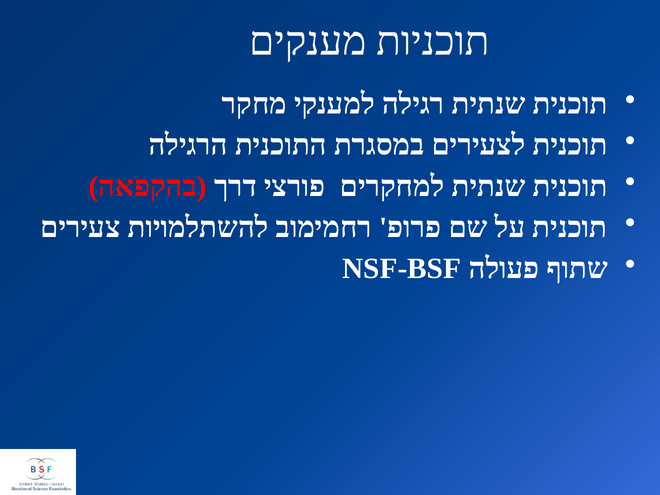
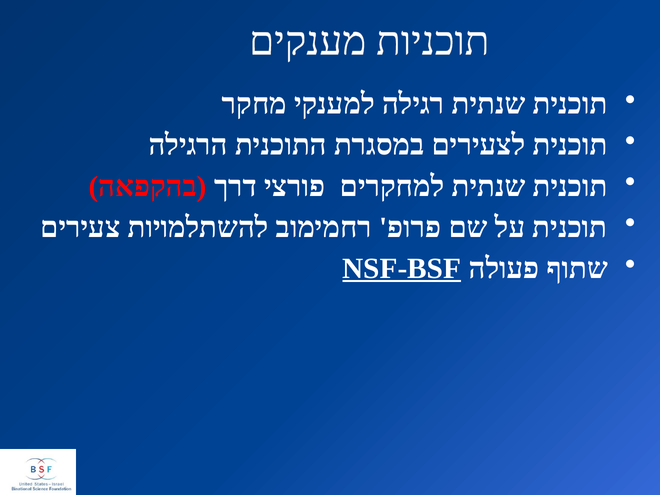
NSF-BSF underline: none -> present (402, 269)
